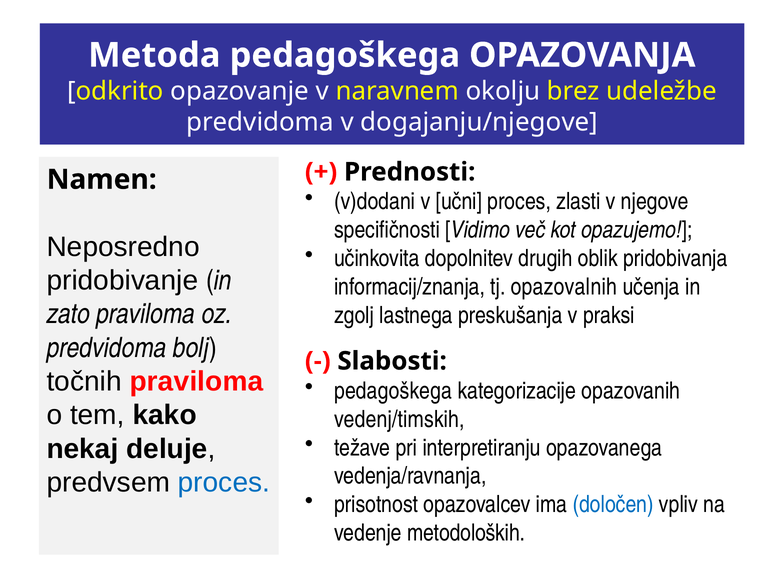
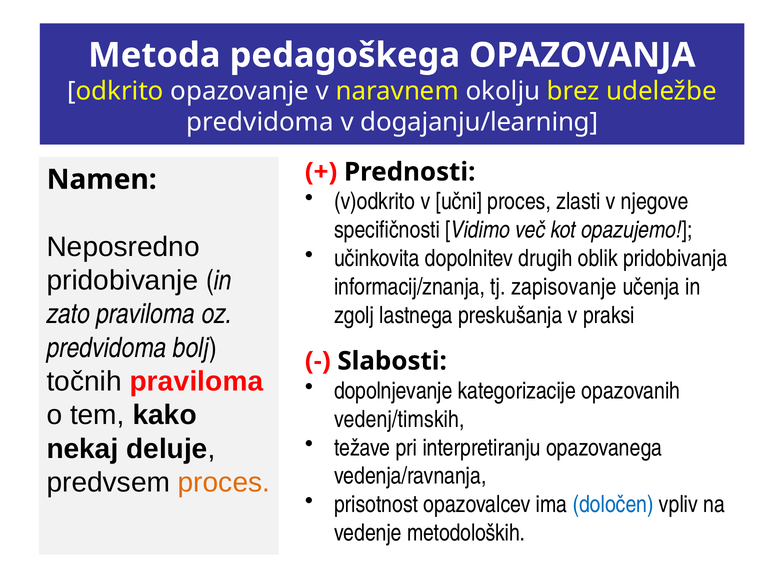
dogajanju/njegove: dogajanju/njegove -> dogajanju/learning (479, 122)
v)dodani: v)dodani -> v)odkrito (375, 202)
opazovalnih: opazovalnih -> zapisovanje (564, 287)
pedagoškega: pedagoškega -> dopolnjevanje (393, 391)
proces colour: blue -> orange (224, 483)
